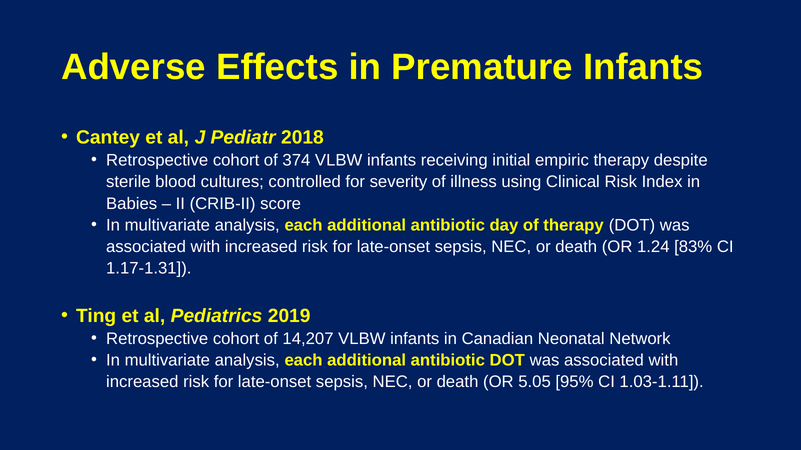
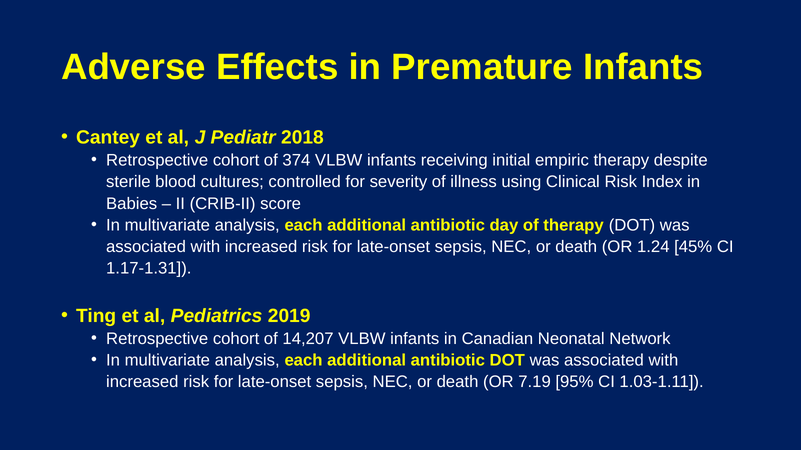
83%: 83% -> 45% (693, 247)
5.05: 5.05 -> 7.19 (535, 382)
